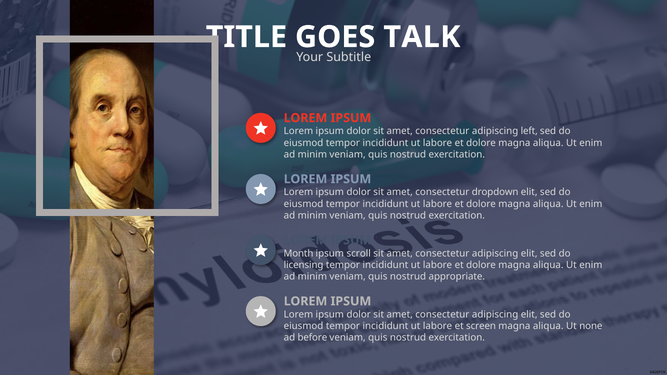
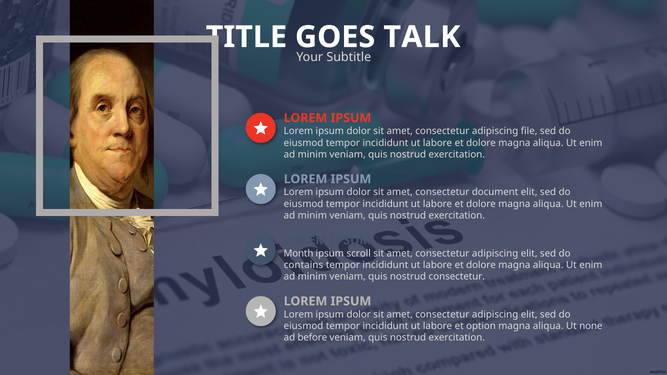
left: left -> file (529, 131)
dropdown: dropdown -> document (495, 192)
licensing: licensing -> contains (303, 265)
nostrud appropriate: appropriate -> consectetur (457, 277)
screen: screen -> option (481, 326)
